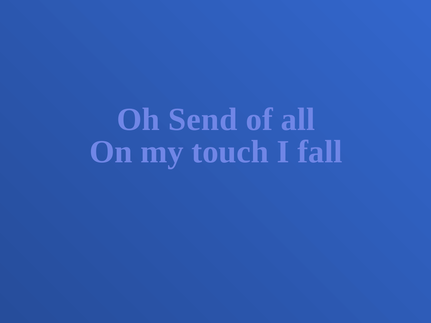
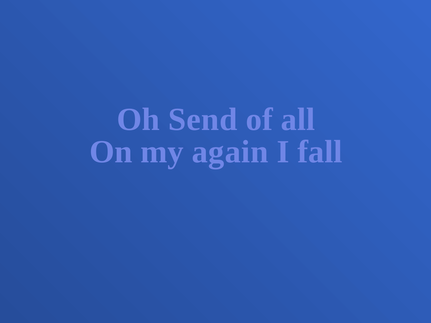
touch: touch -> again (230, 152)
